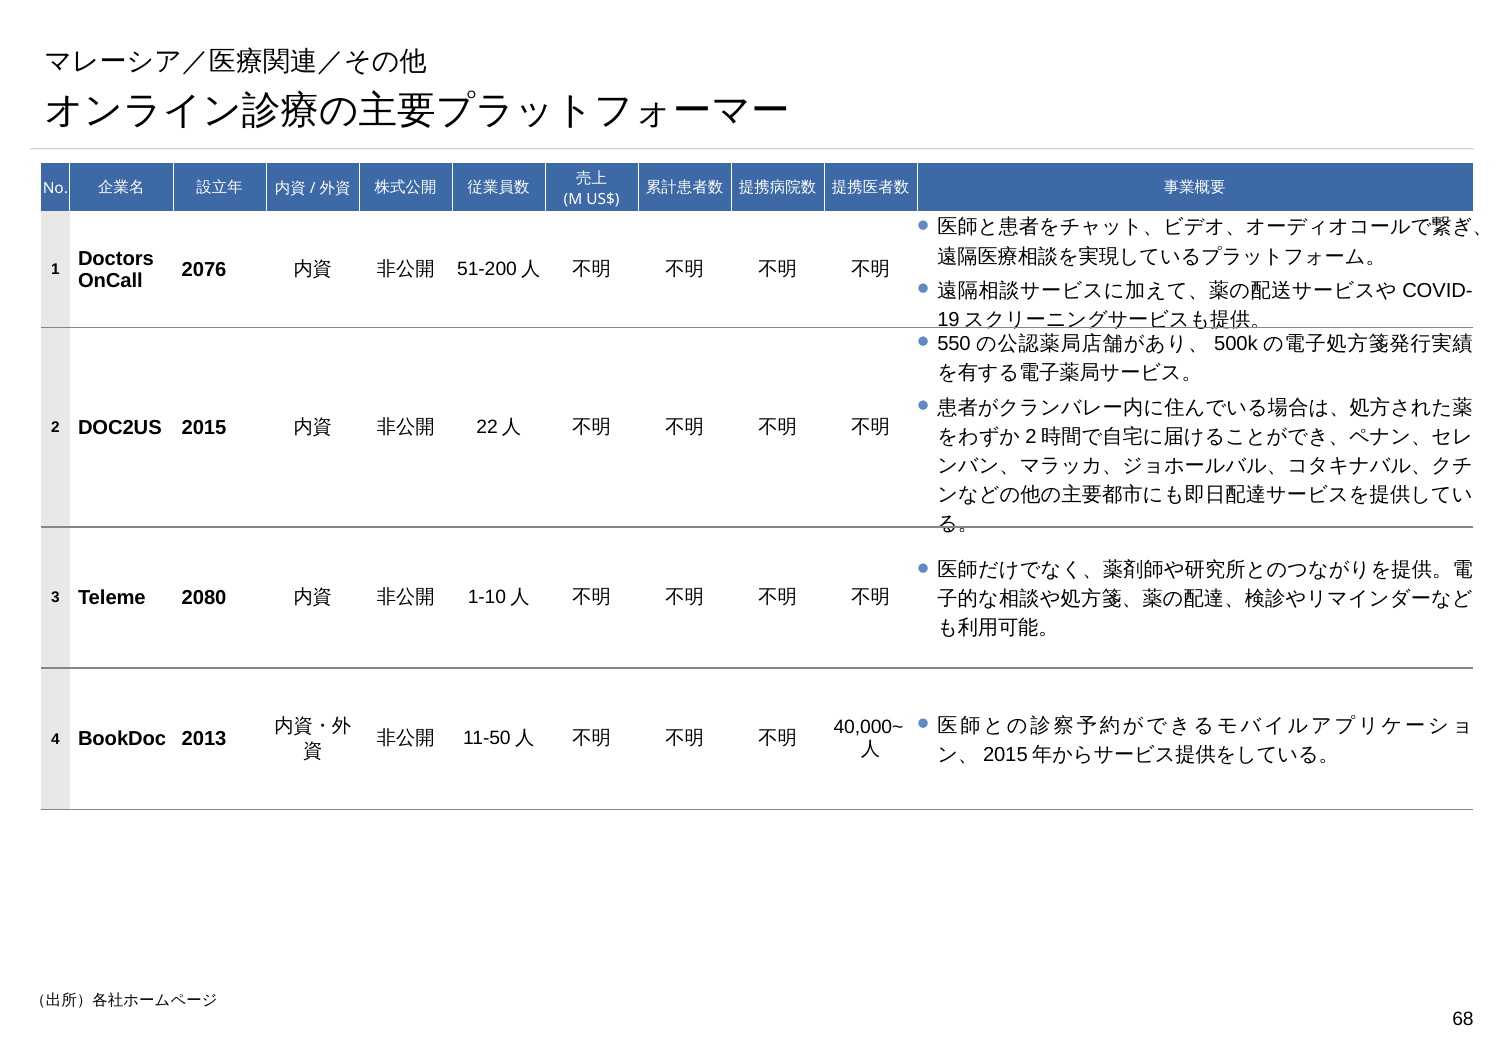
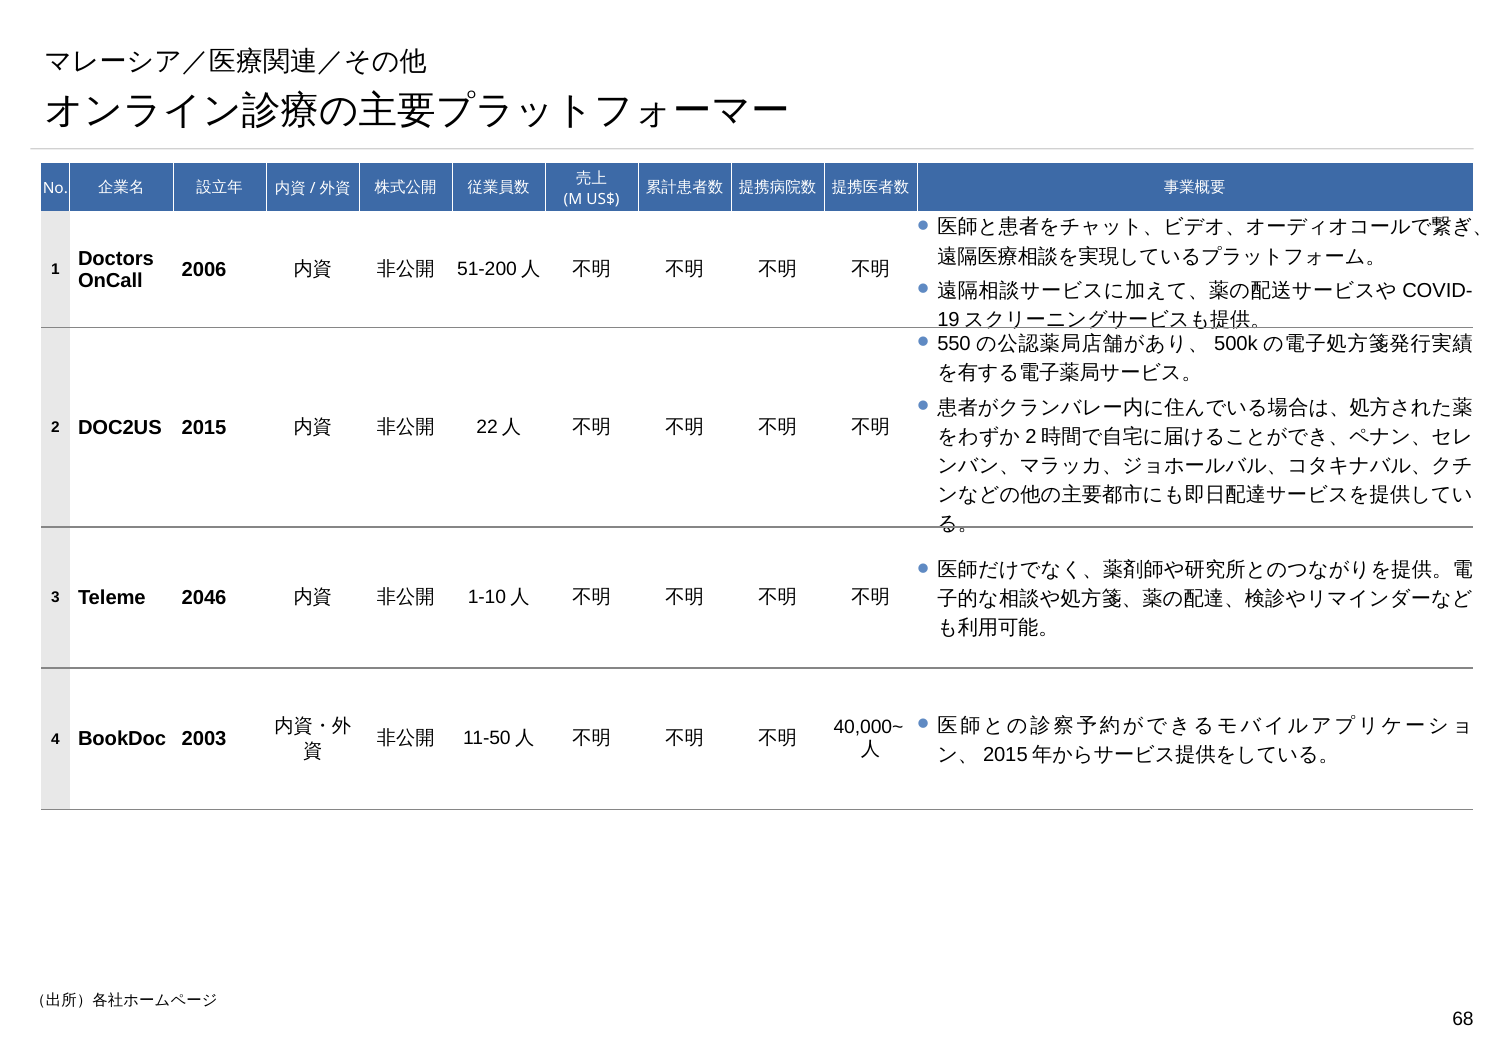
2076: 2076 -> 2006 (204, 270)
2080: 2080 -> 2046 (204, 598)
2013: 2013 -> 2003 (204, 739)
